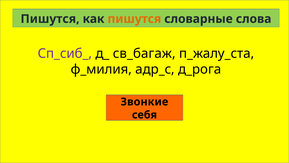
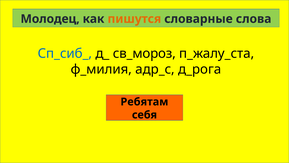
Пишутся: Пишутся -> Молодец (50, 19)
Сп_сиб_ colour: purple -> blue (65, 53)
св_багаж: св_багаж -> св_мороз (144, 53)
Звонкие: Звонкие -> Ребятам (144, 102)
